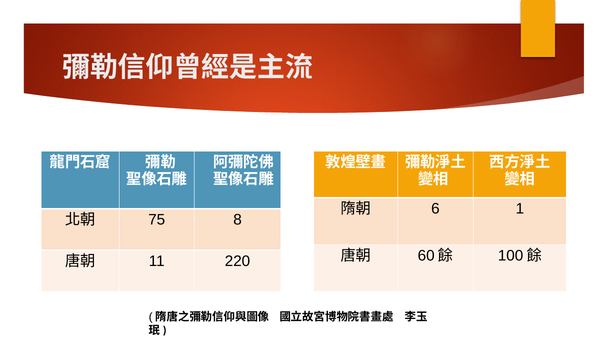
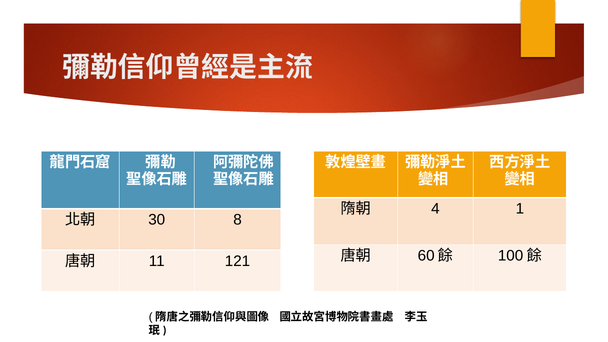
6: 6 -> 4 (435, 209)
75: 75 -> 30 (157, 220)
220: 220 -> 121 (238, 261)
